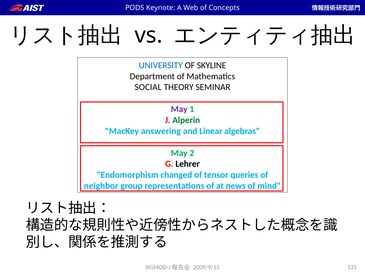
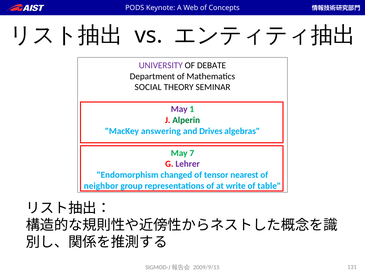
UNIVERSITY colour: blue -> purple (161, 65)
SKYLINE: SKYLINE -> DEBATE (212, 65)
Linear: Linear -> Drives (211, 131)
2: 2 -> 7 (192, 153)
Lehrer colour: black -> purple (188, 164)
queries: queries -> nearest (244, 175)
news: news -> write (236, 186)
mind: mind -> table (269, 186)
